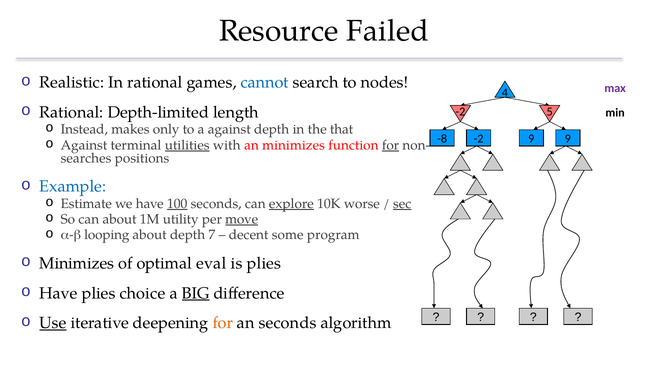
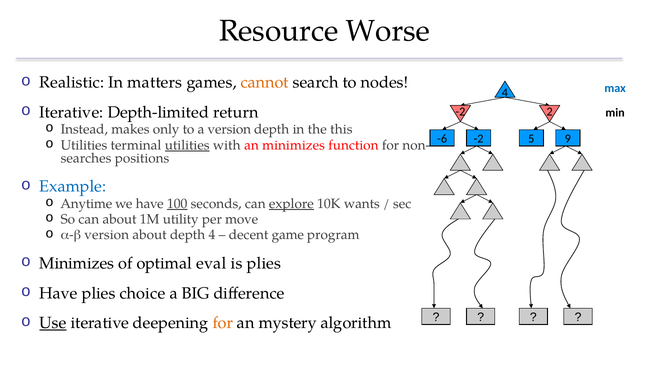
Failed: Failed -> Worse (388, 31)
In rational: rational -> matters (155, 83)
cannot colour: blue -> orange (265, 83)
max colour: purple -> blue (615, 88)
Rational: Rational -> Iterative (71, 112)
length: length -> return (236, 112)
5: 5 -> 2 (550, 112)
a against: against -> version (229, 129)
that: that -> this (341, 129)
-8: -8 -> -6 (442, 139)
-2 9: 9 -> 5 (531, 139)
Against: Against -> Utilities (84, 145)
for underline: present -> none (391, 145)
Estimate: Estimate -> Anytime (86, 204)
worse: worse -> wants (362, 204)
sec underline: present -> none (402, 204)
move underline: present -> none (242, 219)
looping: looping -> version (107, 235)
depth 7: 7 -> 4 (212, 235)
some: some -> game (288, 235)
BIG underline: present -> none (196, 293)
an seconds: seconds -> mystery (288, 323)
